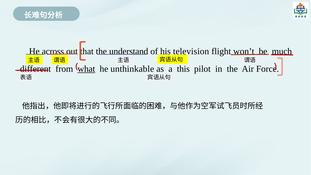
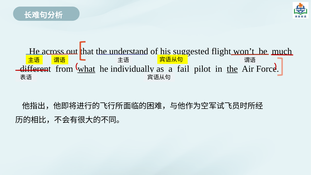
television: television -> suggested (191, 51)
unthinkable: unthinkable -> individually (132, 69)
this: this -> fail (183, 69)
the underline: none -> present (232, 69)
